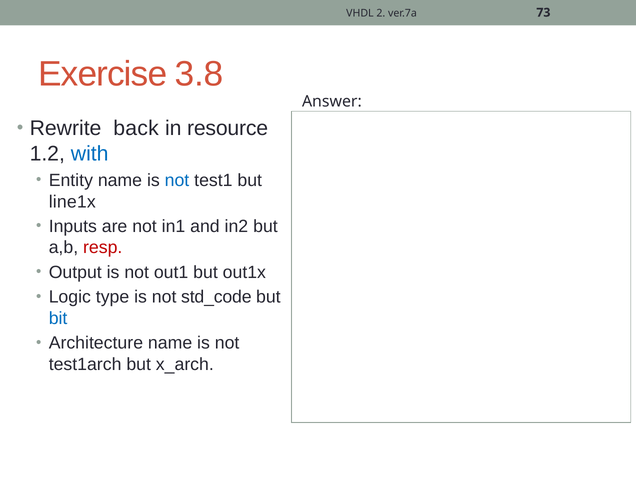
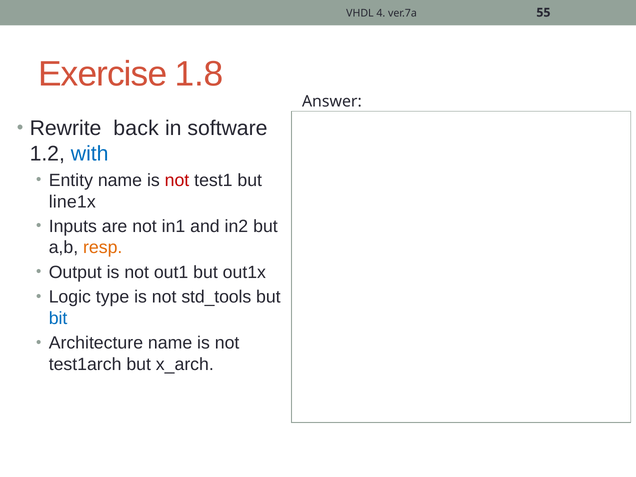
2: 2 -> 4 (381, 13)
73: 73 -> 55 (543, 13)
3.8: 3.8 -> 1.8 (199, 74)
resource: resource -> software (227, 128)
not colour: blue -> red (177, 181)
resp colour: red -> orange (103, 248)
std_code: std_code -> std_tools (216, 297)
